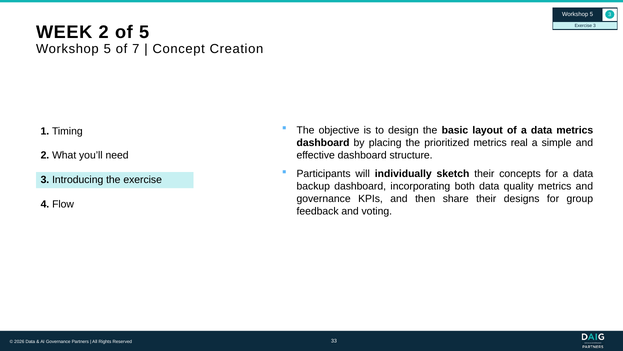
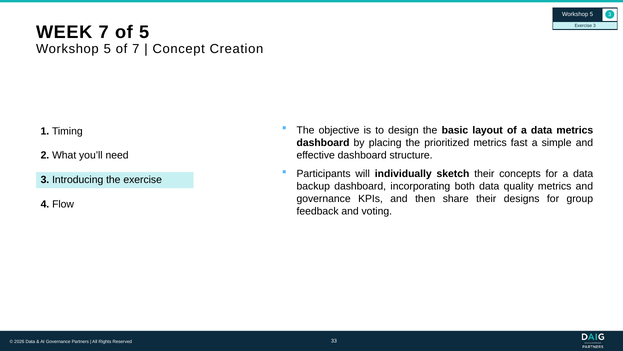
WEEK 2: 2 -> 7 (104, 32)
real: real -> fast (519, 142)
